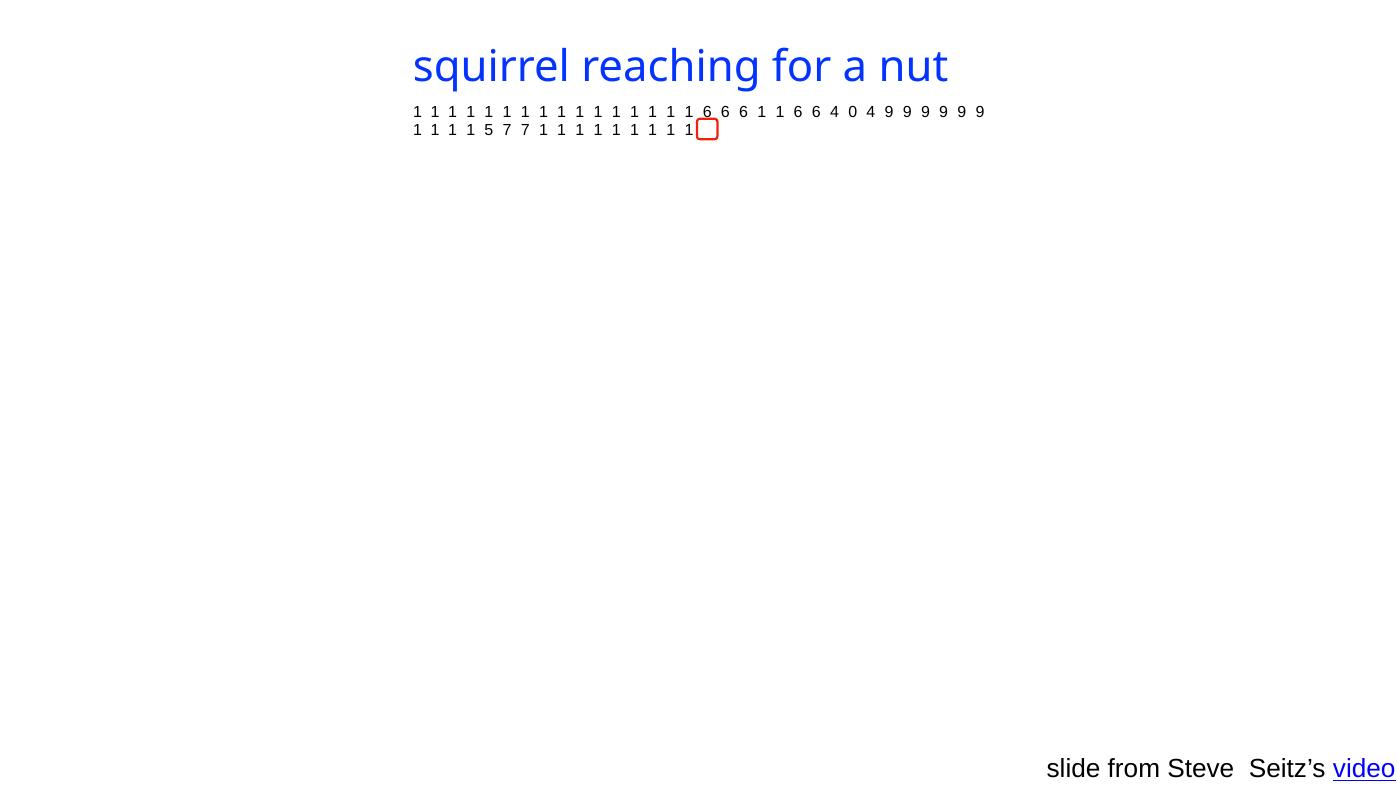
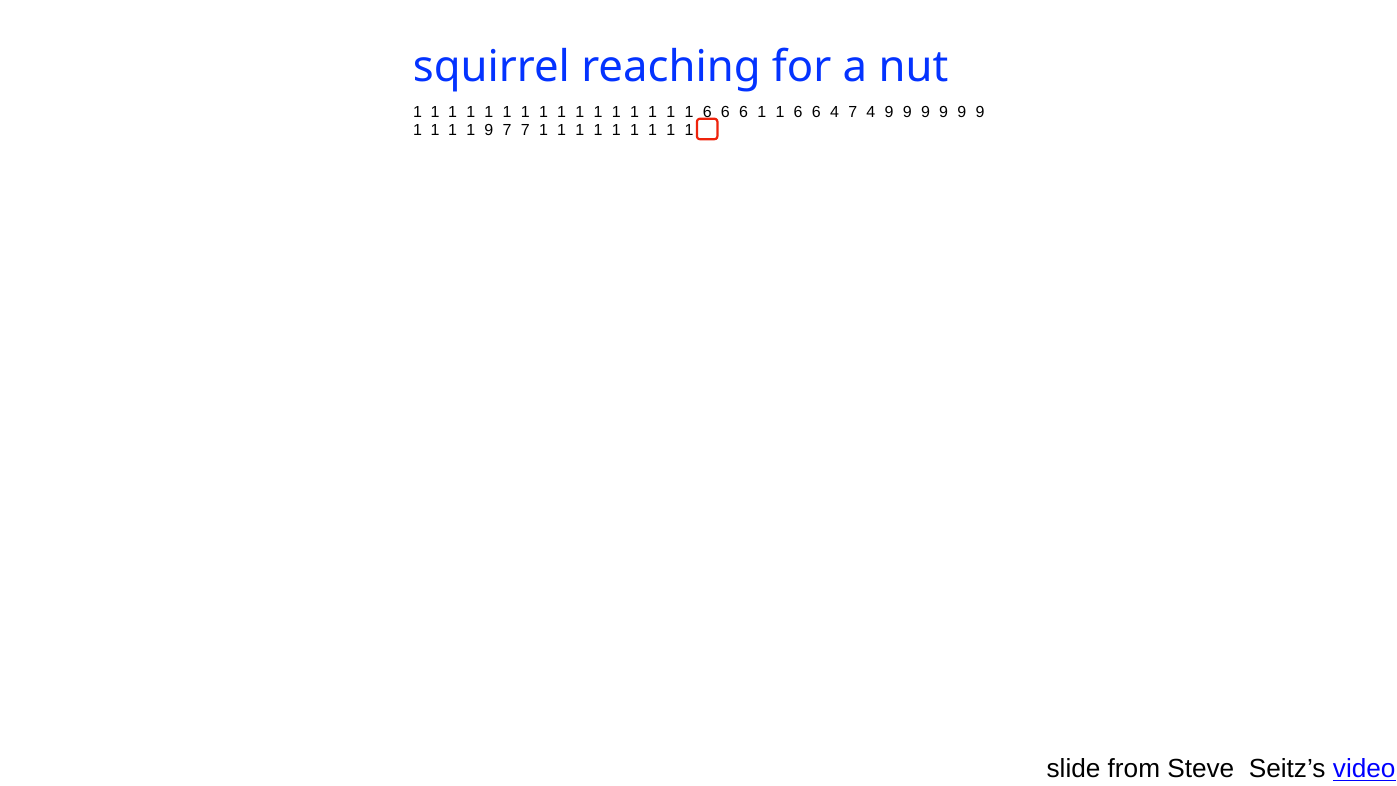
4 0: 0 -> 7 (853, 112)
1 5: 5 -> 9 (489, 130)
